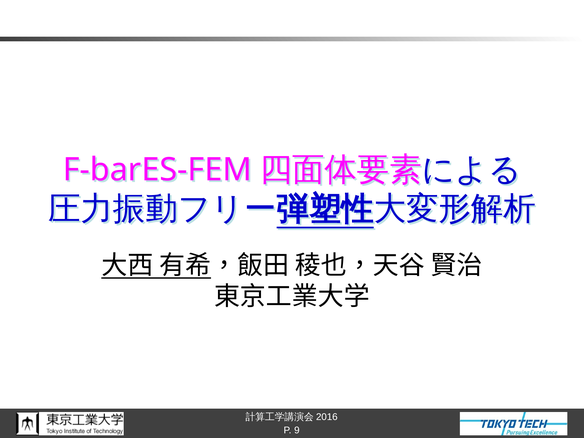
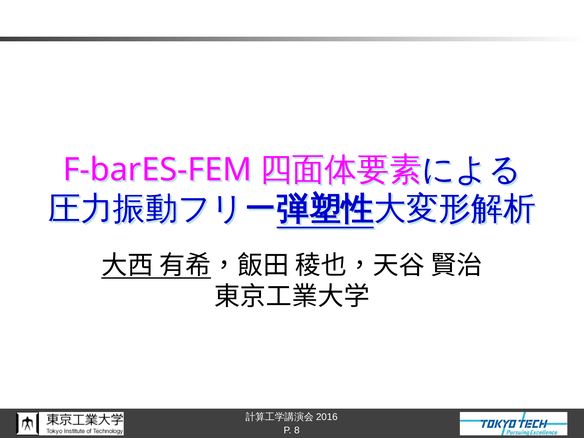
9: 9 -> 8 (297, 430)
